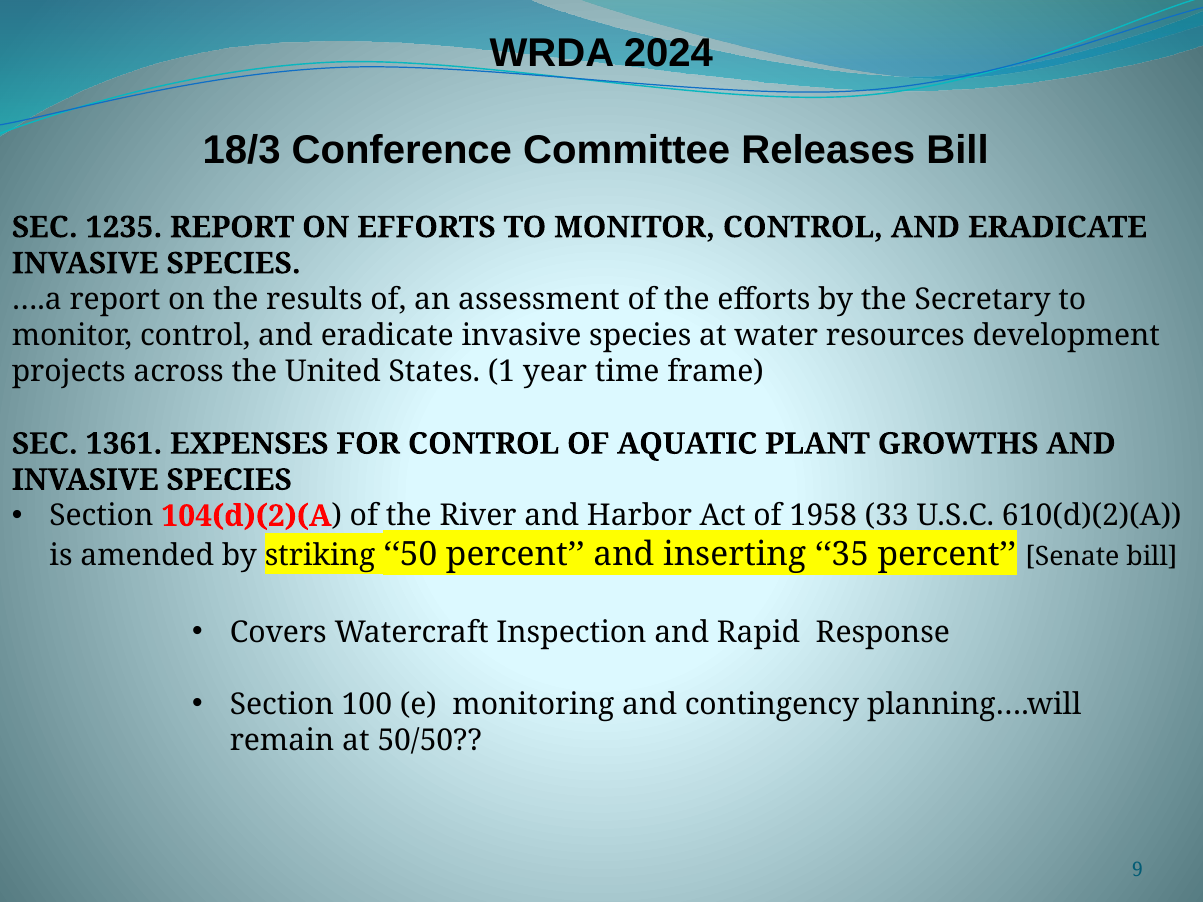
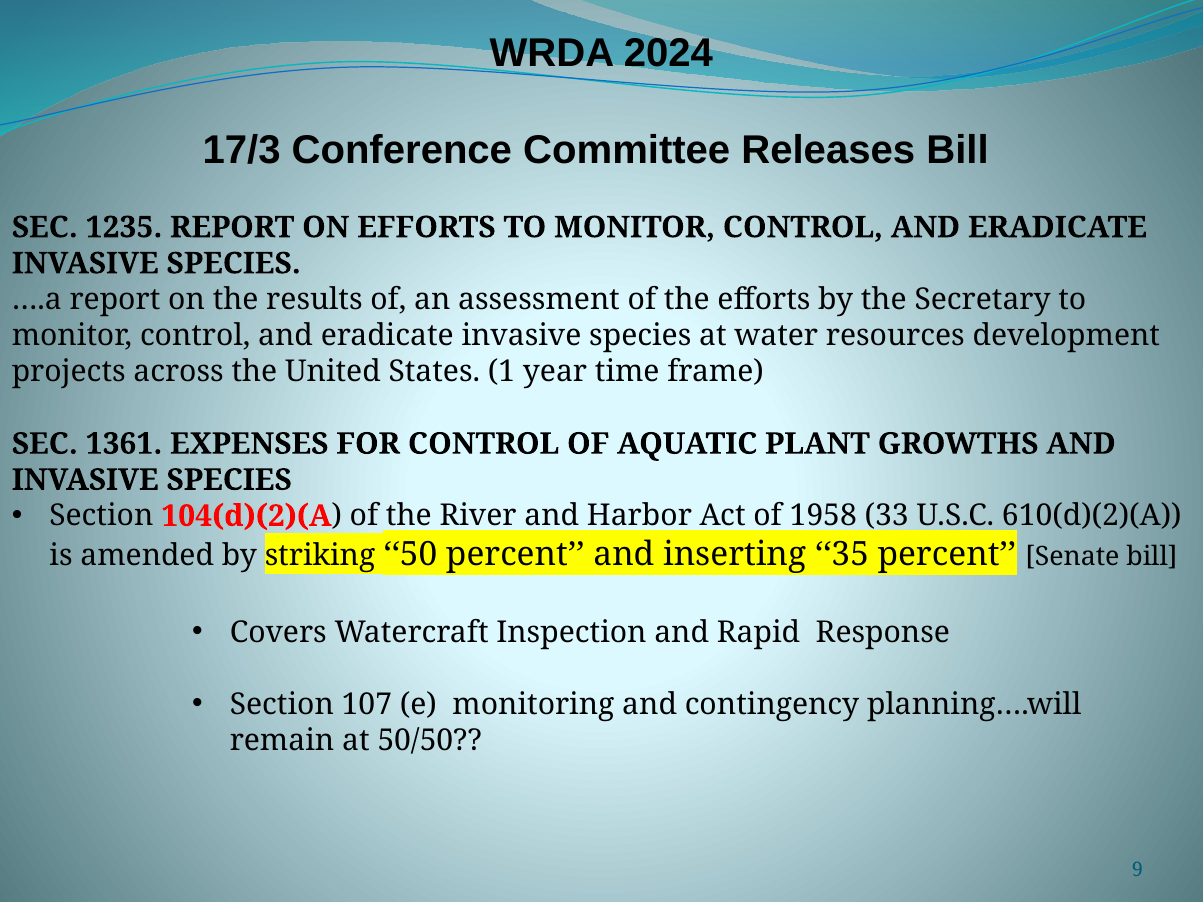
18/3: 18/3 -> 17/3 (242, 150)
100: 100 -> 107 (367, 705)
